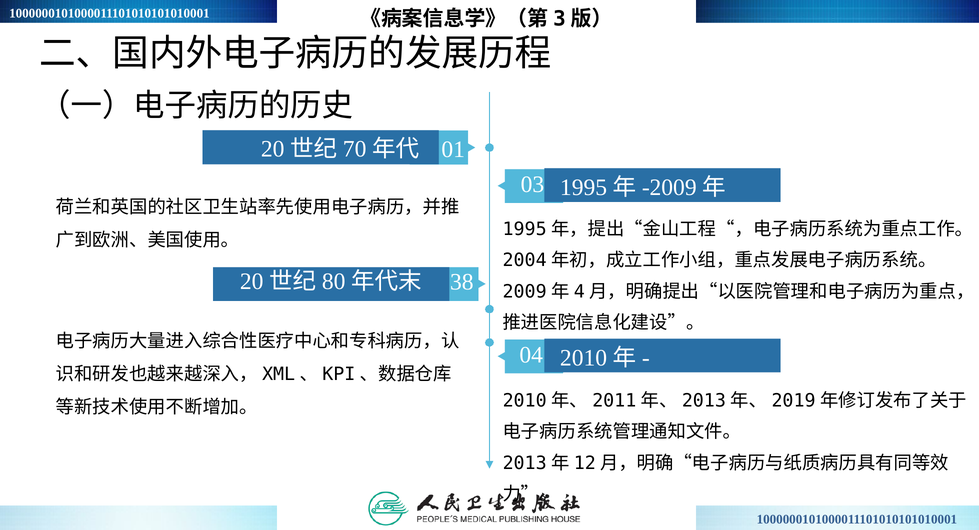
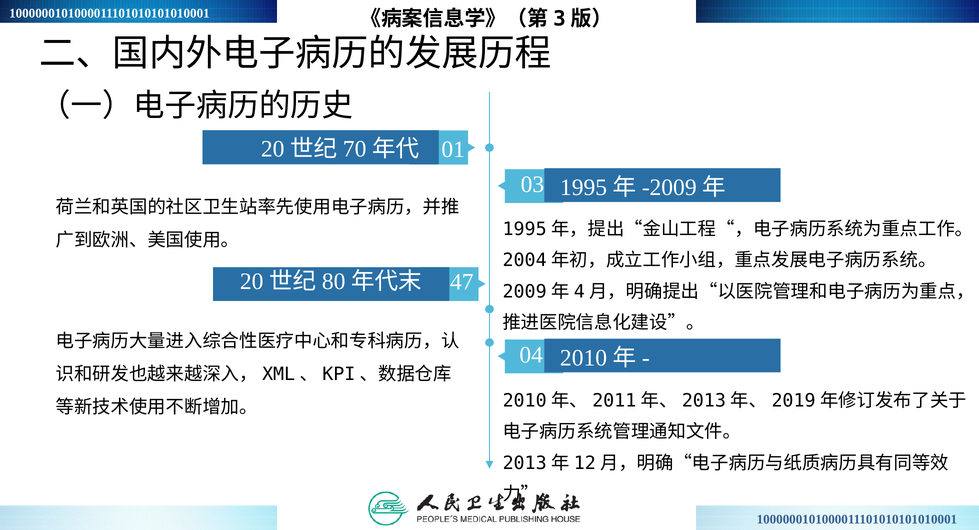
38: 38 -> 47 (462, 282)
